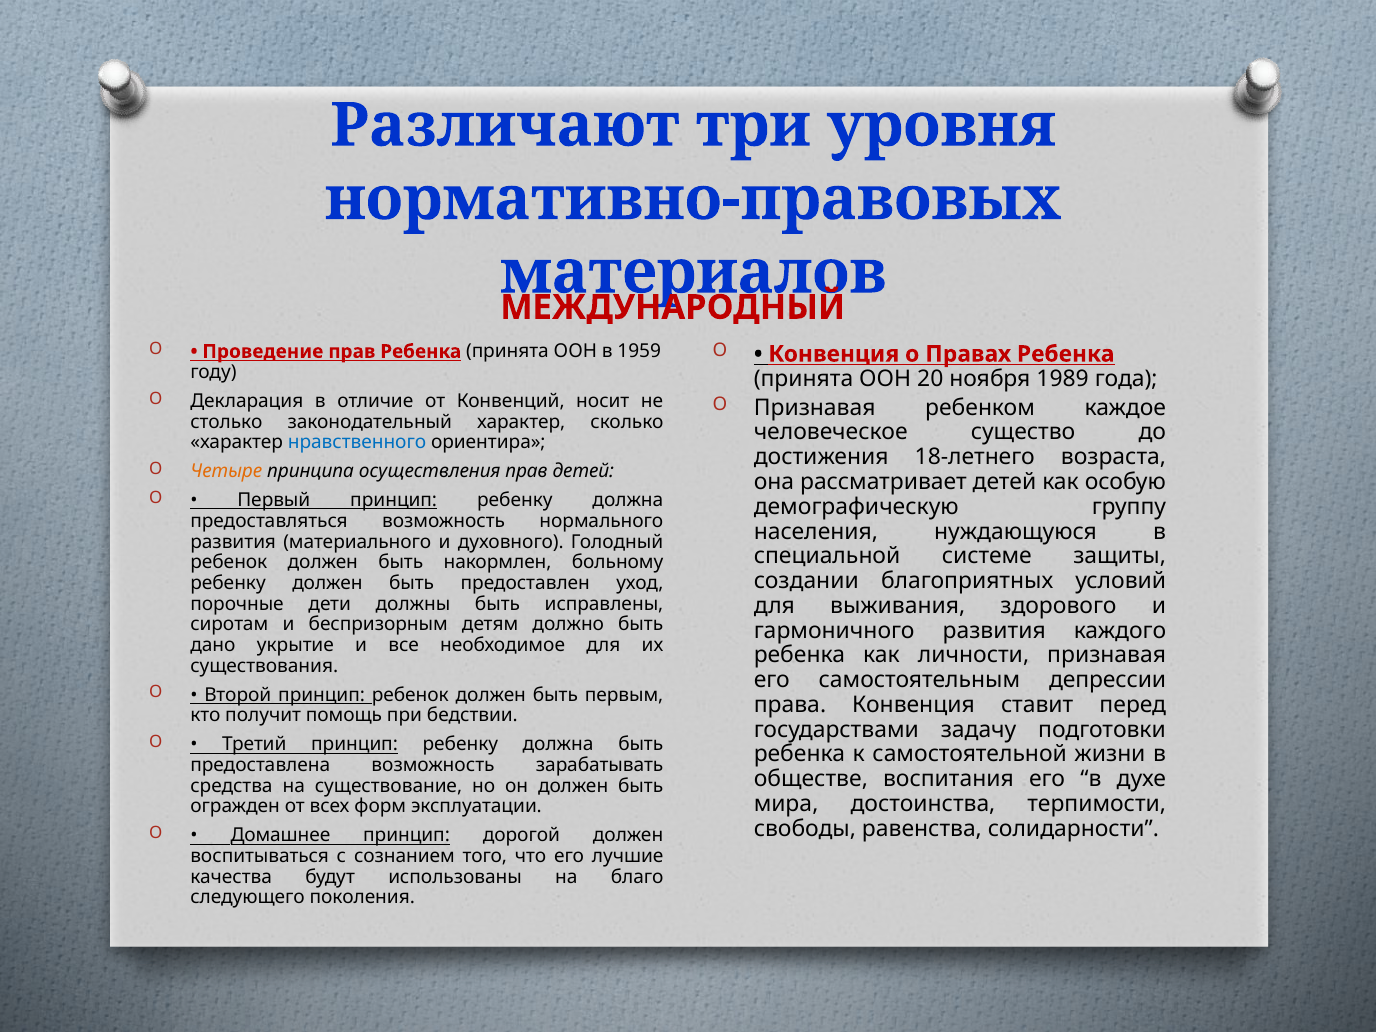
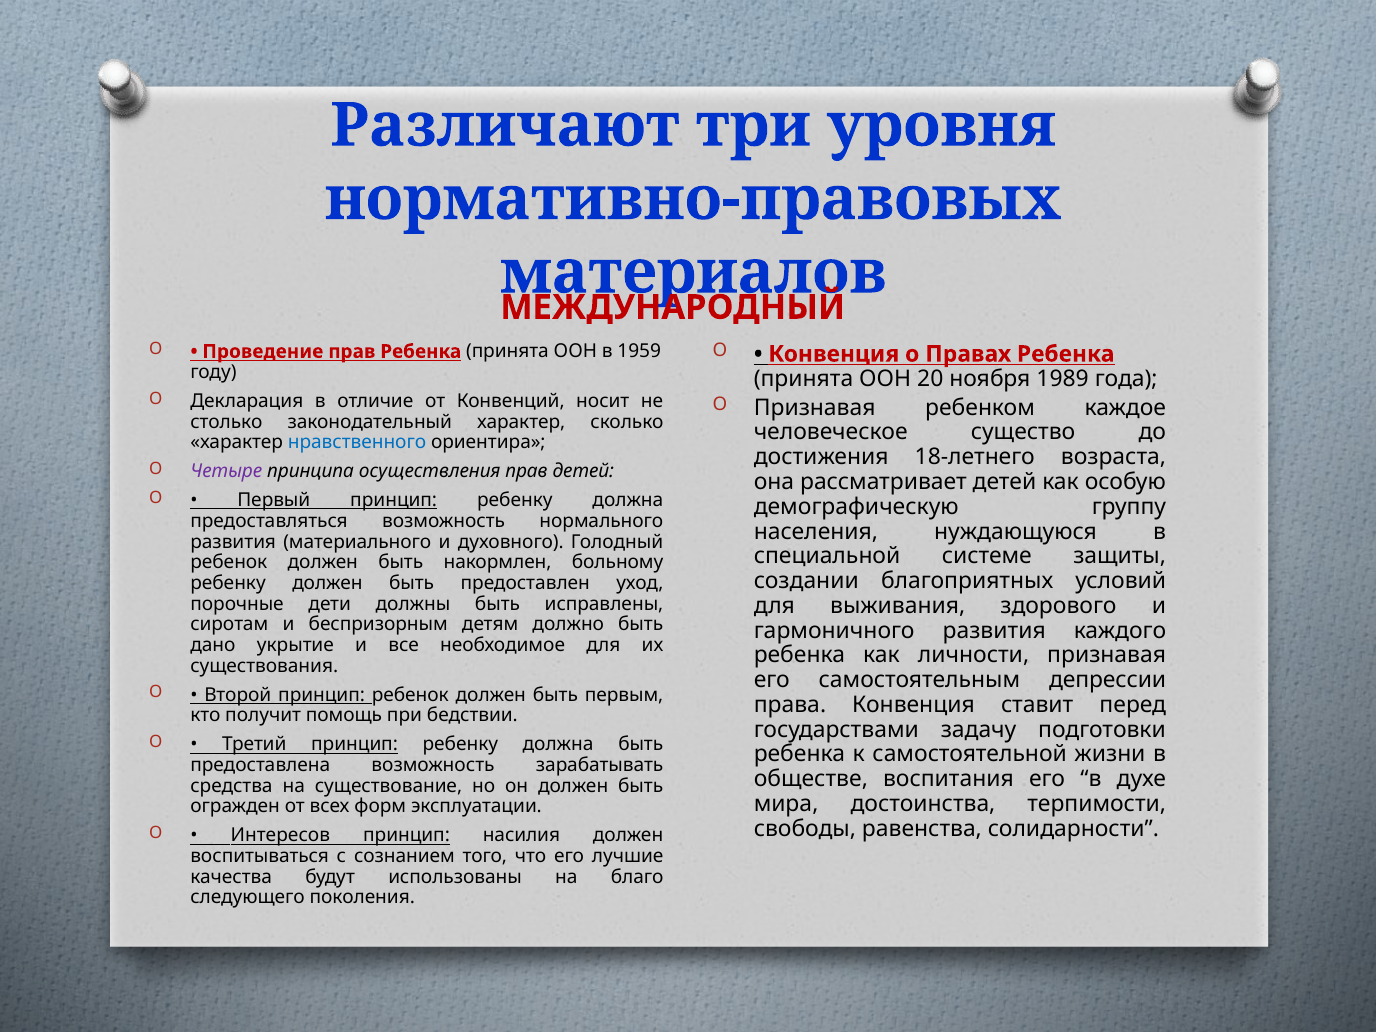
Четыре colour: orange -> purple (226, 471)
Домашнее: Домашнее -> Интересов (280, 835)
дорогой: дорогой -> насилия (521, 835)
